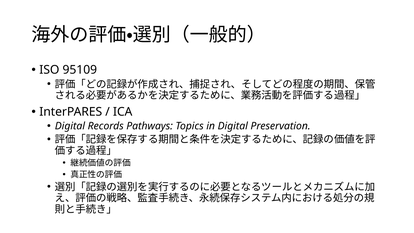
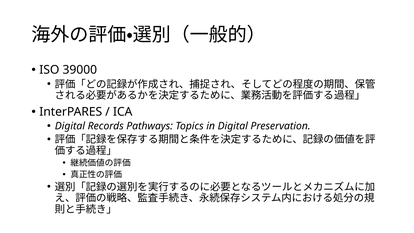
95109: 95109 -> 39000 (80, 70)
